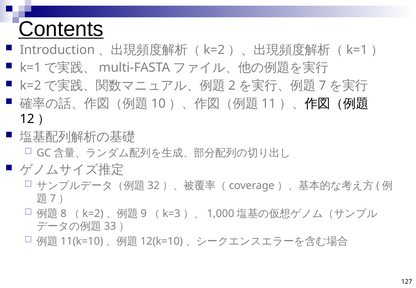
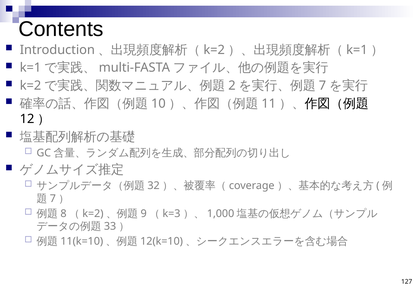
Contents underline: present -> none (61, 29)
